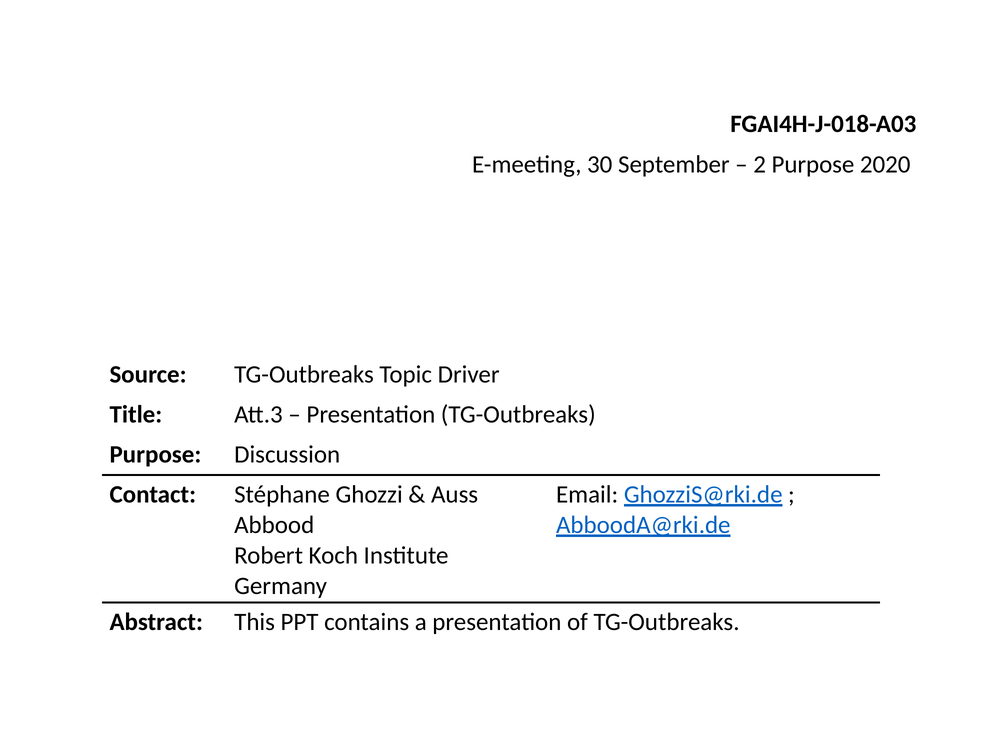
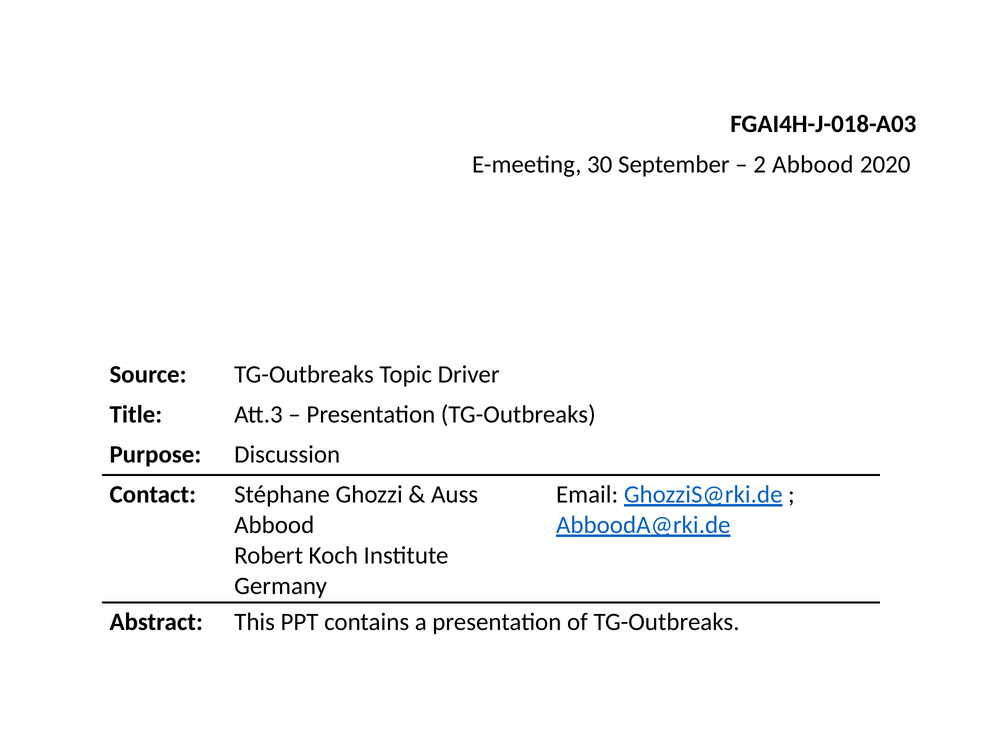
2 Purpose: Purpose -> Abbood (813, 164)
